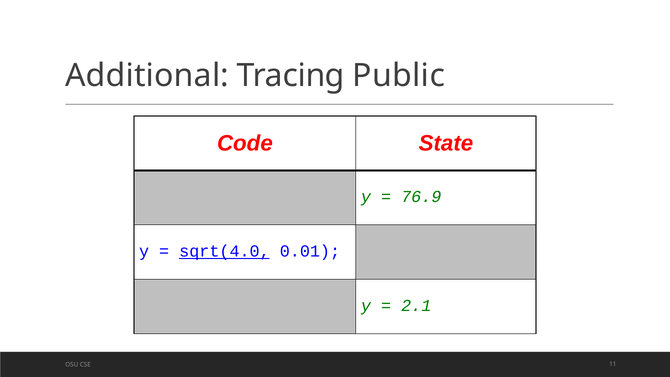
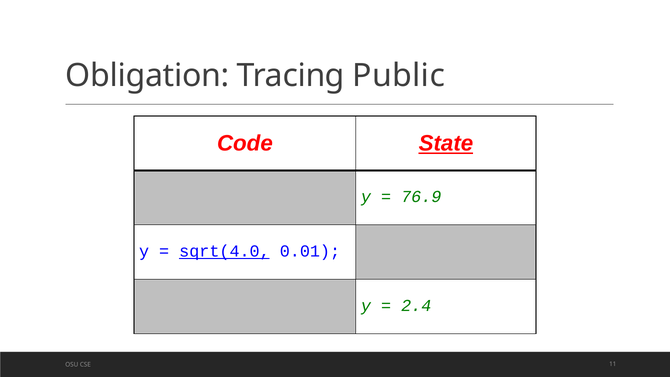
Additional: Additional -> Obligation (147, 75)
State underline: none -> present (446, 144)
2.1: 2.1 -> 2.4 (416, 305)
